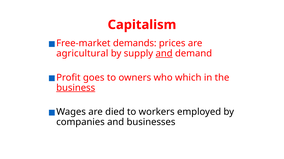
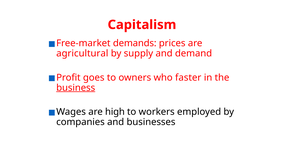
and underline: present -> none (164, 54)
which: which -> faster (188, 78)
died: died -> high (115, 112)
